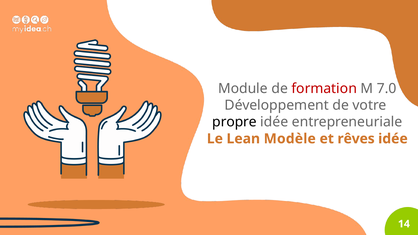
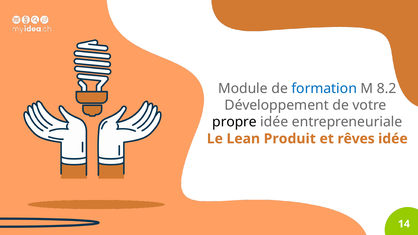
formation colour: red -> blue (324, 89)
7.0: 7.0 -> 8.2 (387, 89)
Modèle: Modèle -> Produit (290, 139)
